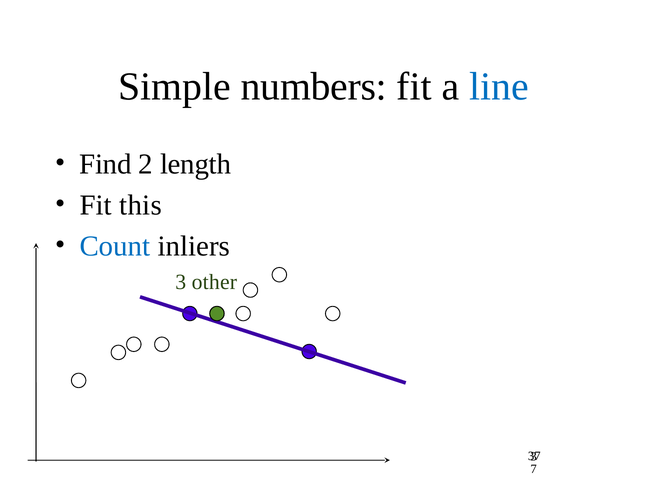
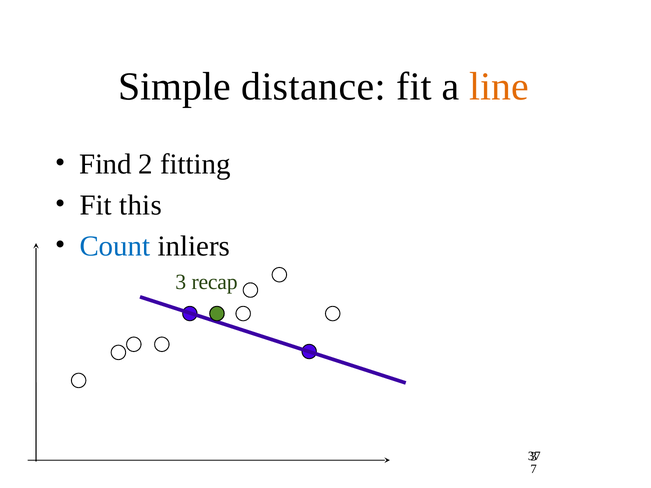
numbers: numbers -> distance (313, 87)
line colour: blue -> orange (499, 87)
length: length -> fitting (195, 164)
other: other -> recap (215, 282)
